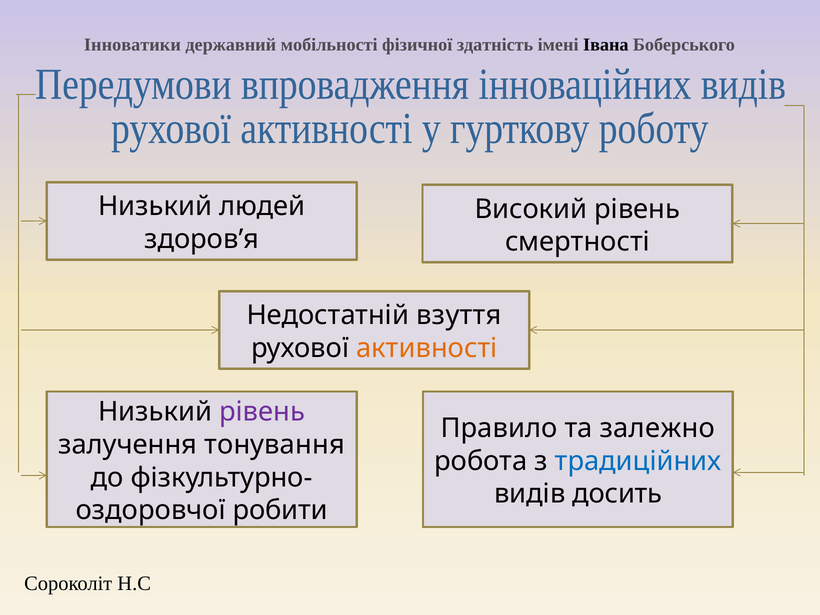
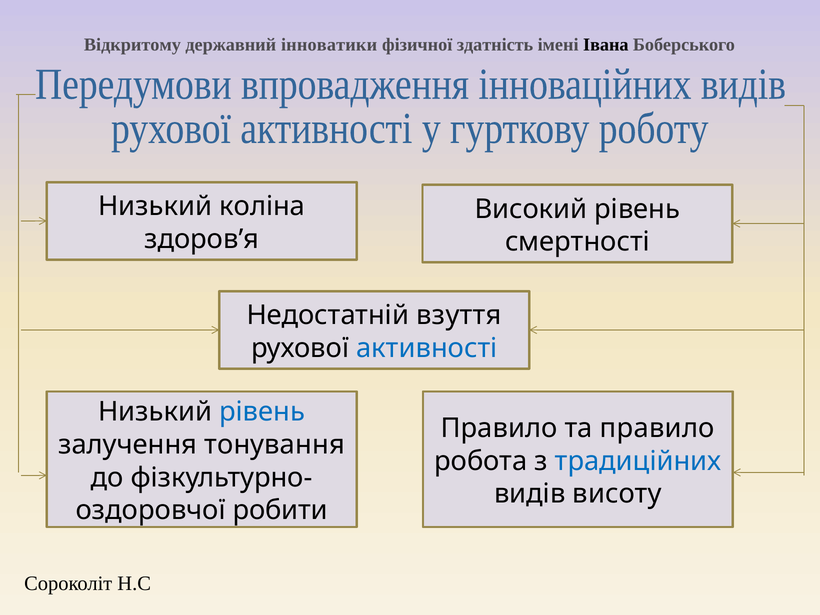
Інноватики: Інноватики -> Відкритому (132, 45)
мобільності: мобільності -> інноватики (329, 45)
людей: людей -> коліна (262, 206)
активності colour: orange -> blue (427, 348)
рівень colour: purple -> blue (262, 412)
та залежно: залежно -> правило (657, 428)
досить: досить -> висоту (617, 494)
